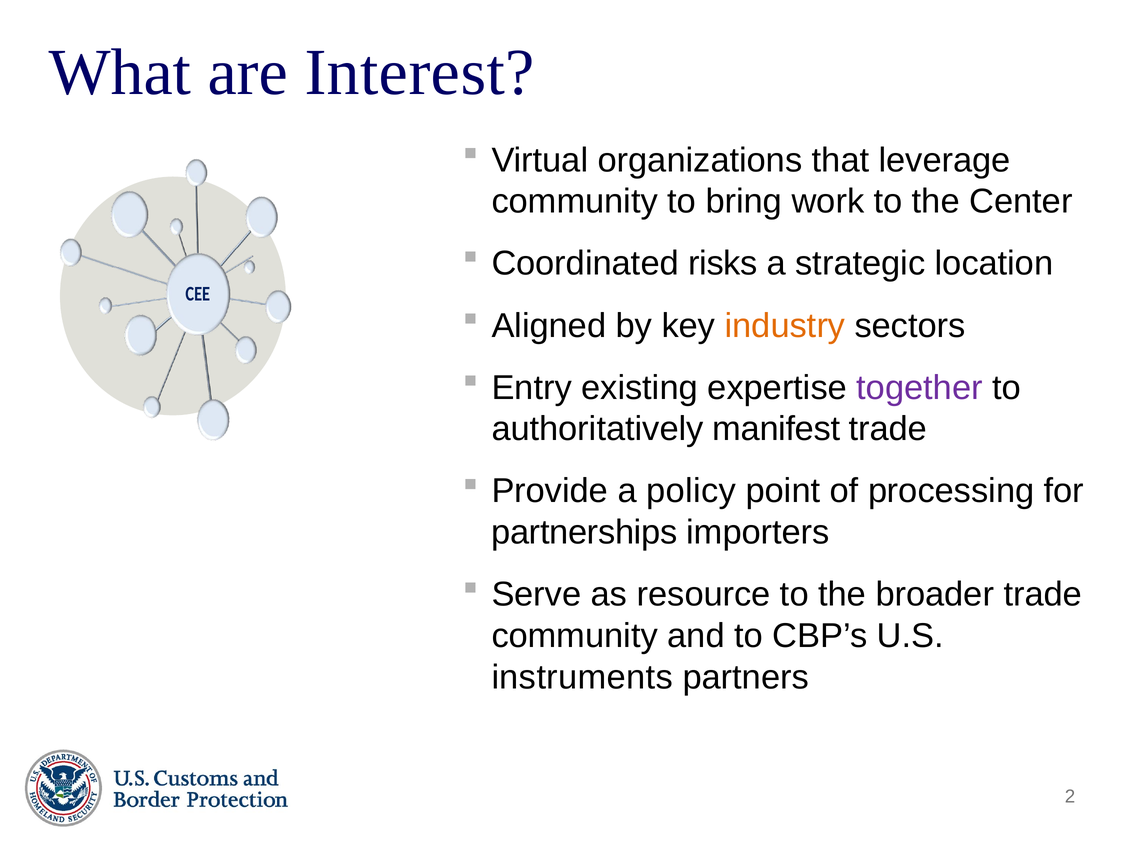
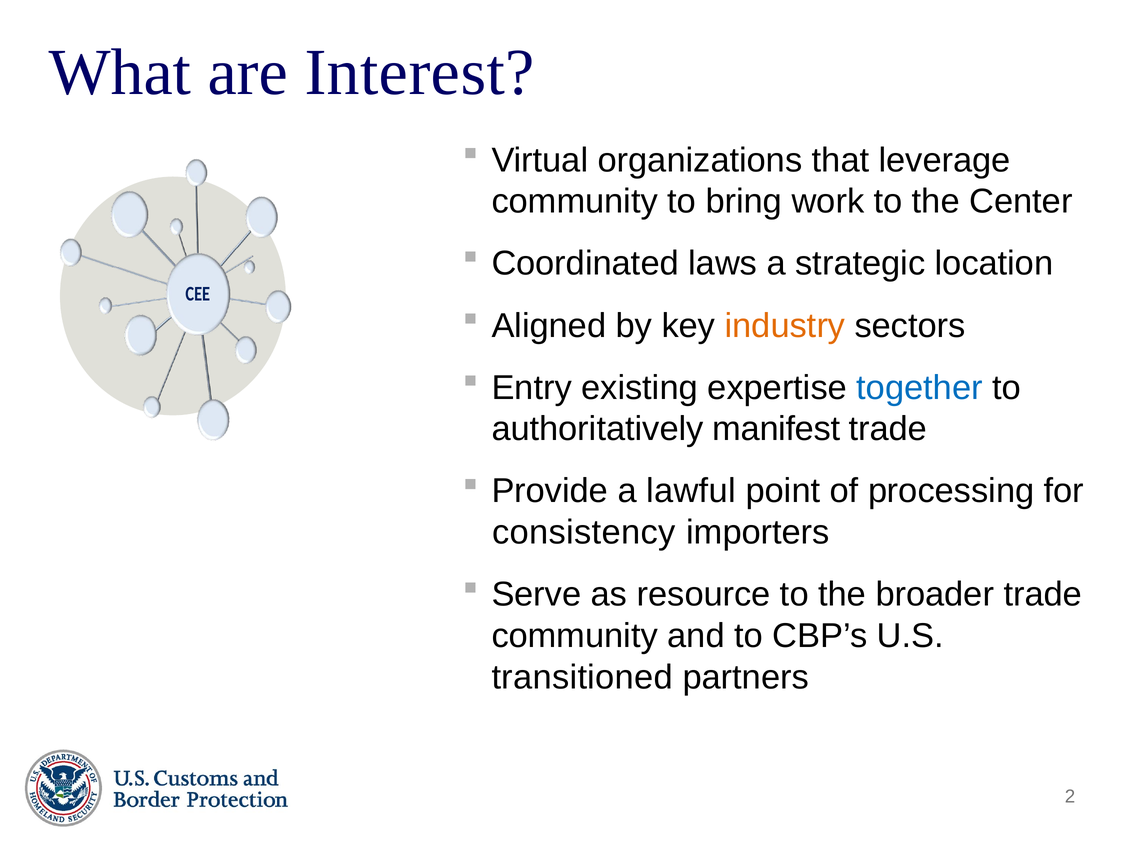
risks: risks -> laws (723, 264)
together colour: purple -> blue (920, 388)
policy: policy -> lawful (691, 492)
partnerships: partnerships -> consistency (584, 533)
instruments: instruments -> transitioned (582, 678)
